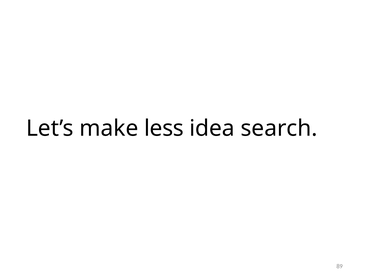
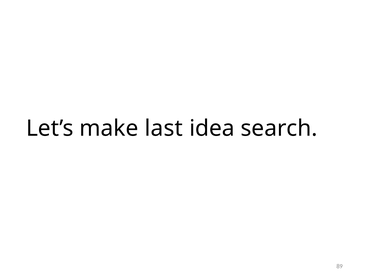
less: less -> last (164, 128)
